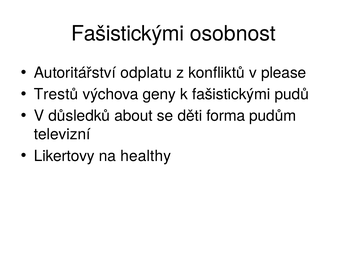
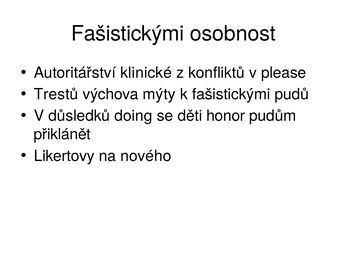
odplatu: odplatu -> klinické (146, 73)
geny: geny -> mýty (159, 94)
about: about -> doing (133, 116)
forma: forma -> honor (226, 116)
televizní: televizní -> přiklánět (62, 135)
healthy: healthy -> nového (146, 156)
